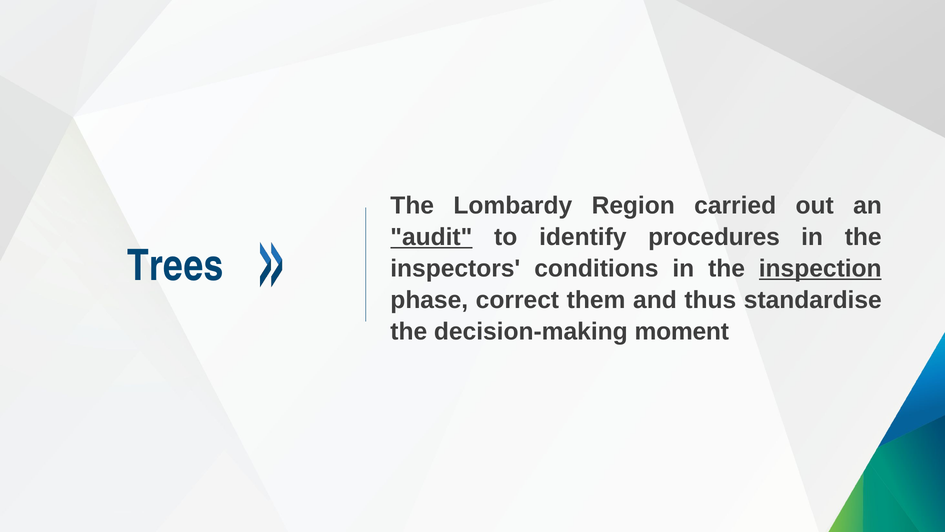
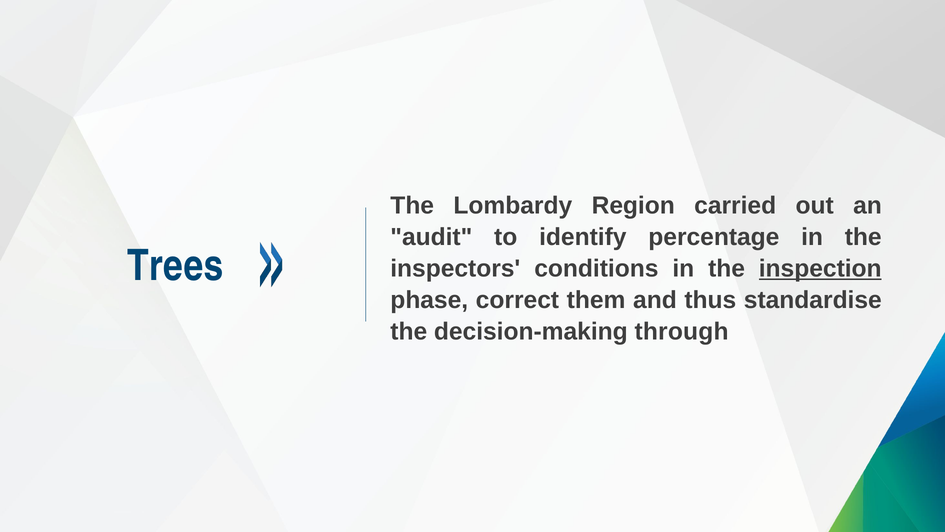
audit underline: present -> none (431, 237)
procedures: procedures -> percentage (714, 237)
moment: moment -> through (682, 332)
